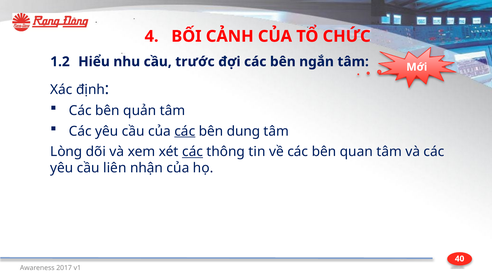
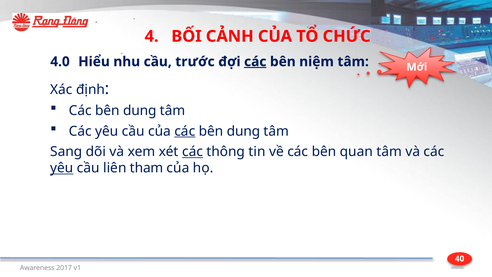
1.2: 1.2 -> 4.0 (60, 62)
các underline: none -> present (255, 62)
ngắn: ngắn -> niệm (317, 62)
quản: quản -> dung (140, 111)
Lòng: Lòng -> Sang (66, 152)
yêu underline: none -> present (62, 168)
nhận: nhận -> tham (147, 168)
